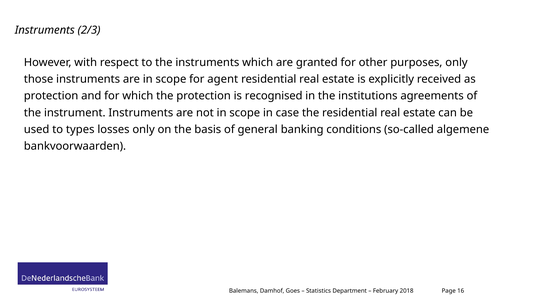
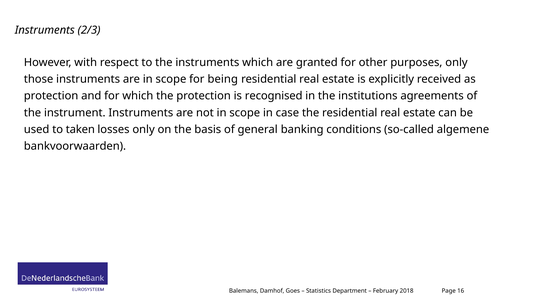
agent: agent -> being (223, 79)
types: types -> taken (80, 130)
